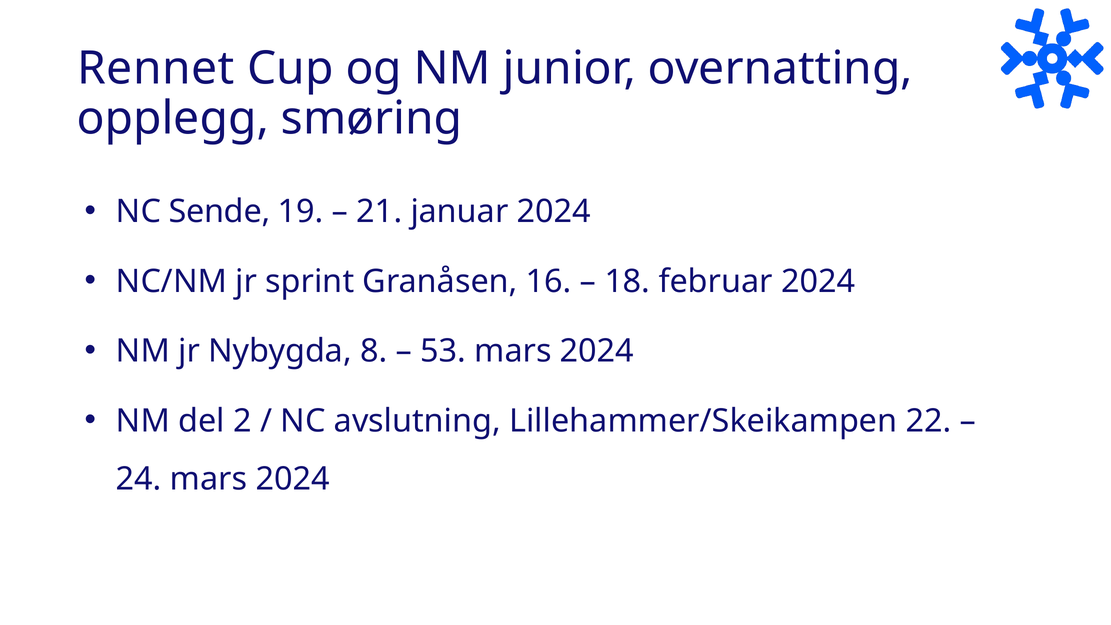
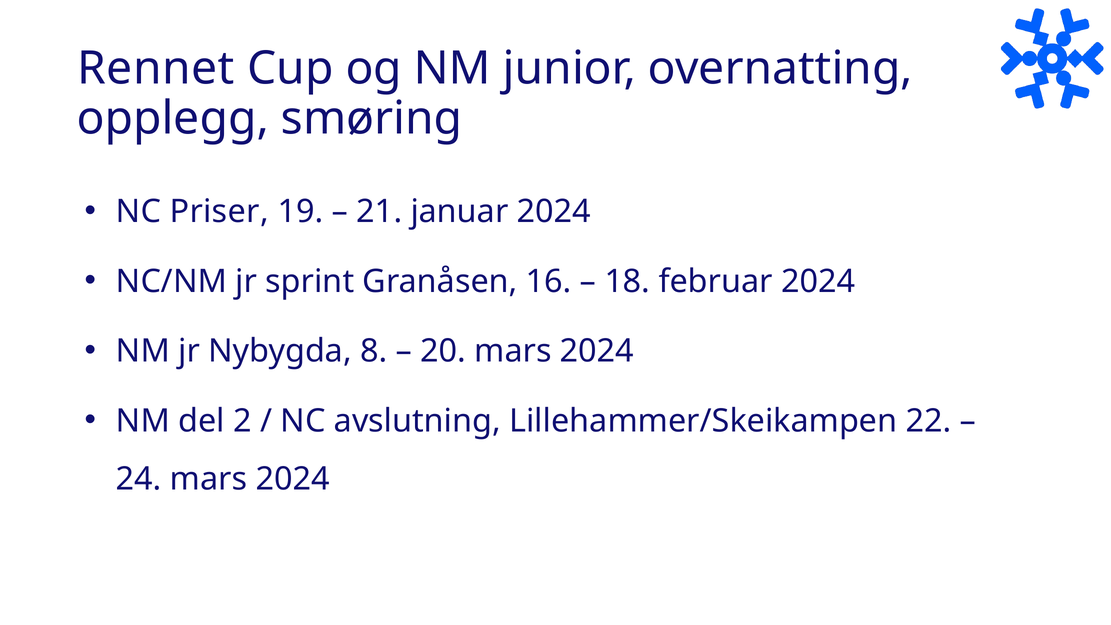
Sende: Sende -> Priser (219, 212)
53: 53 -> 20 (443, 351)
